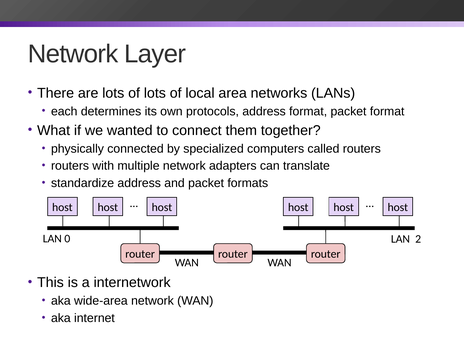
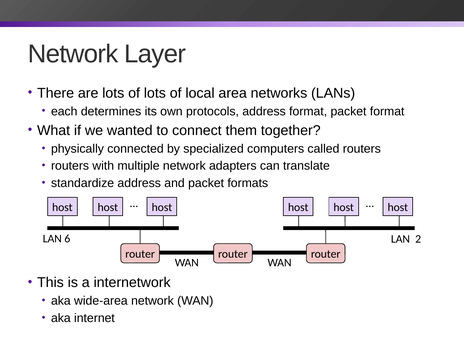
0: 0 -> 6 (67, 239)
